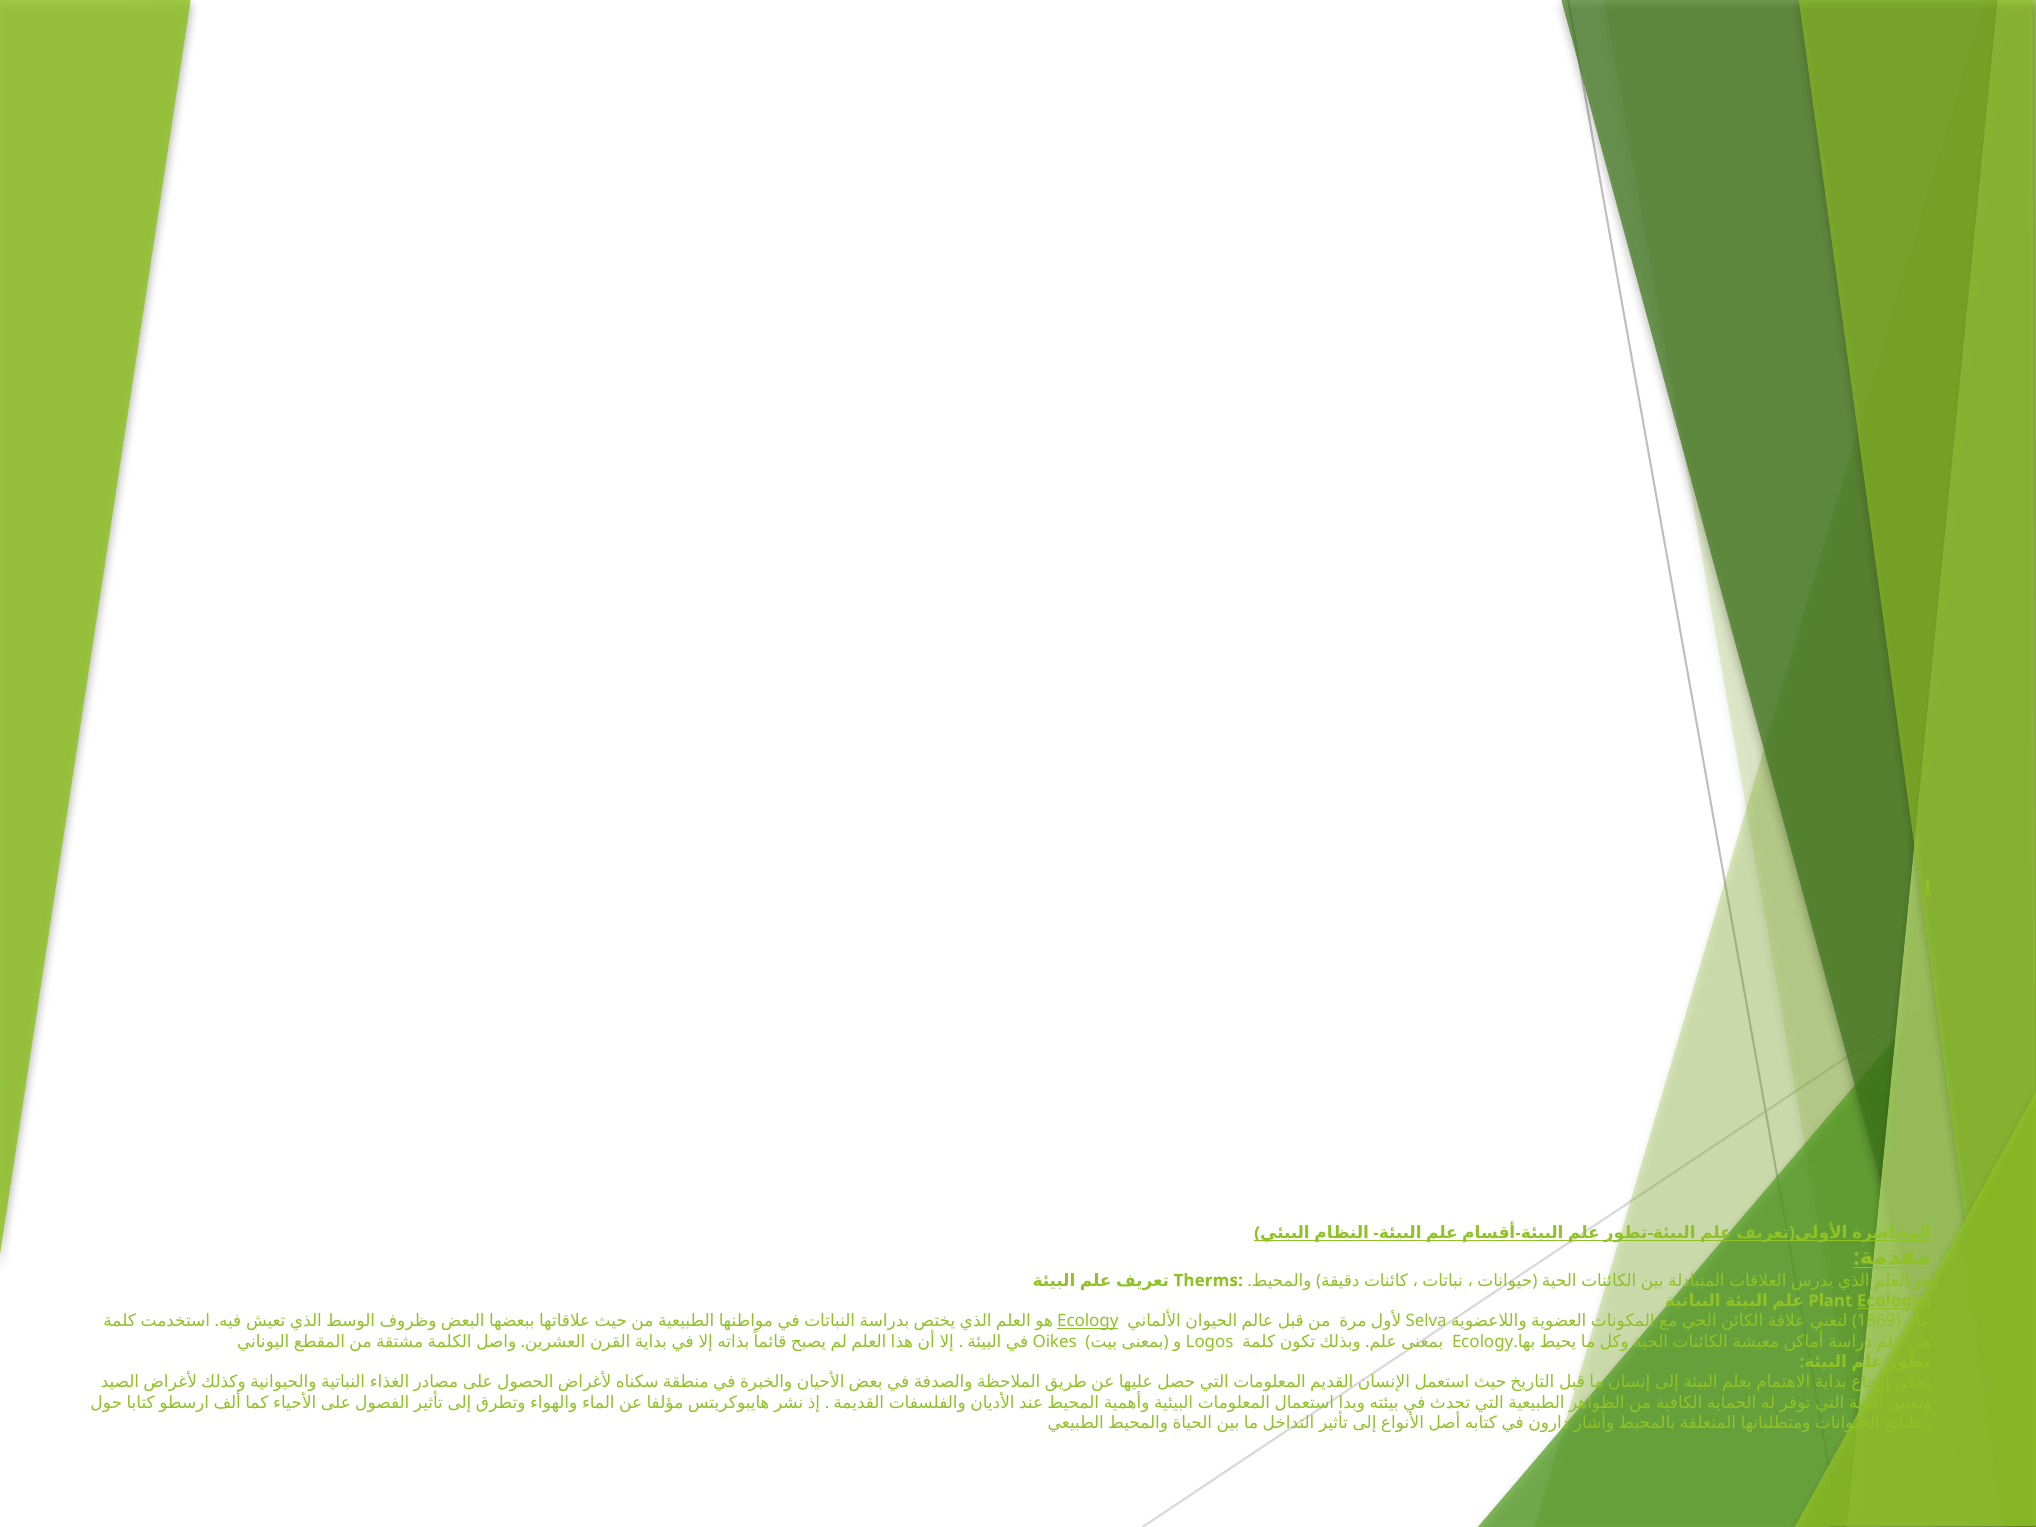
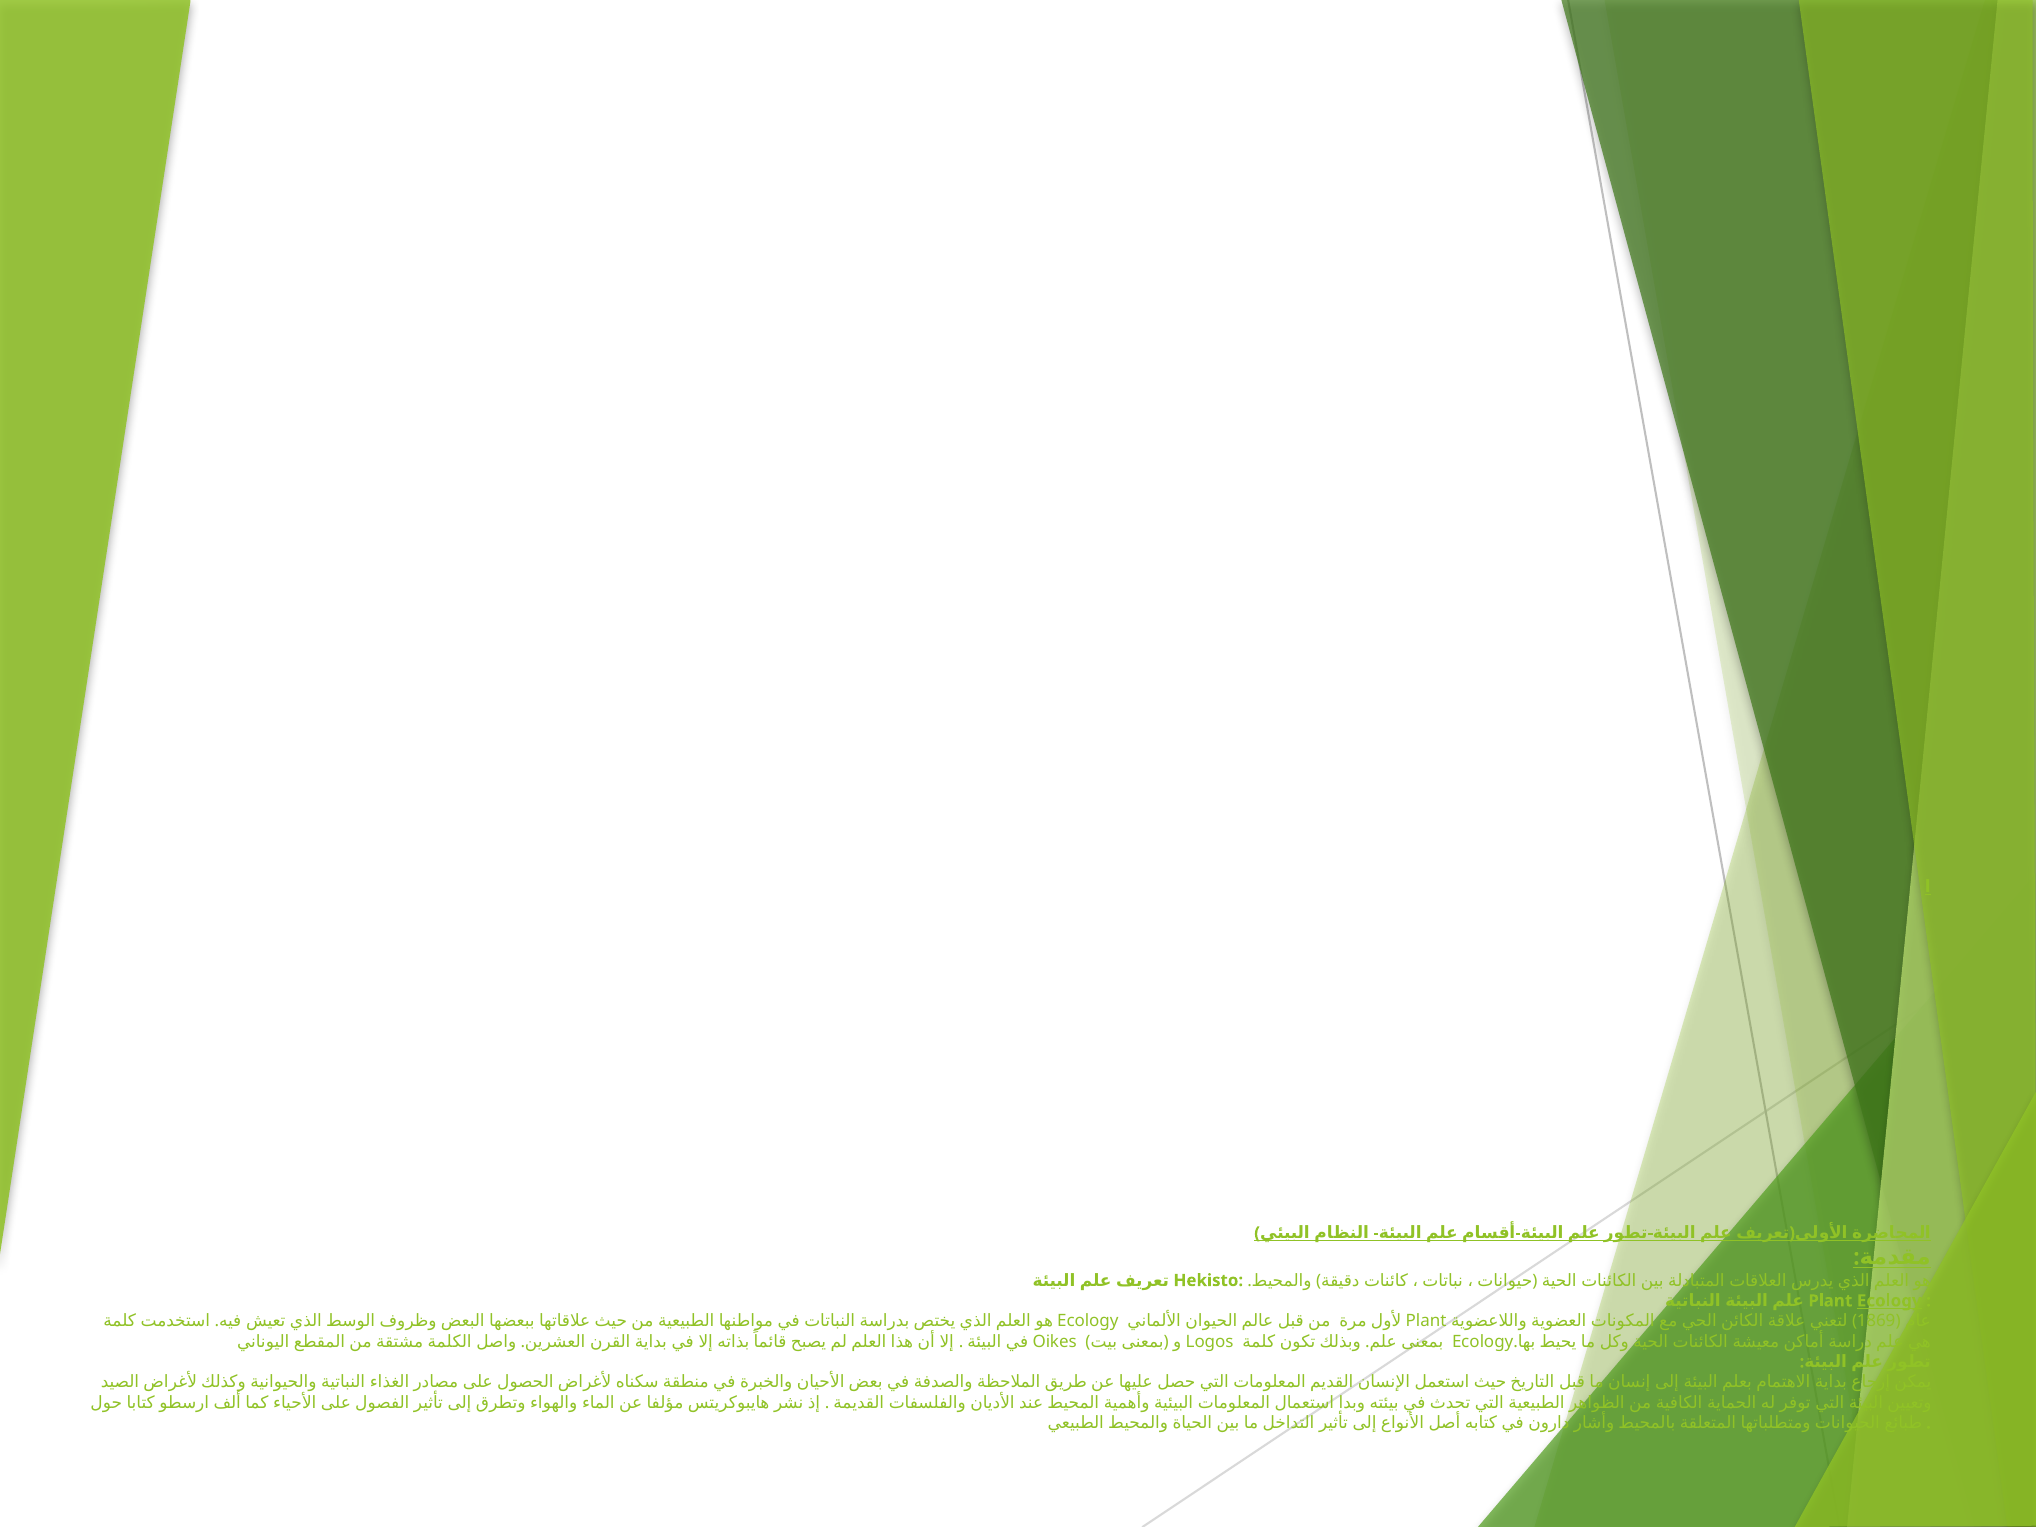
Therms: Therms -> Hekisto (1208, 1280)
Ecology underline: present -> none (1088, 1321)
Selva: Selva -> Plant (1426, 1321)
